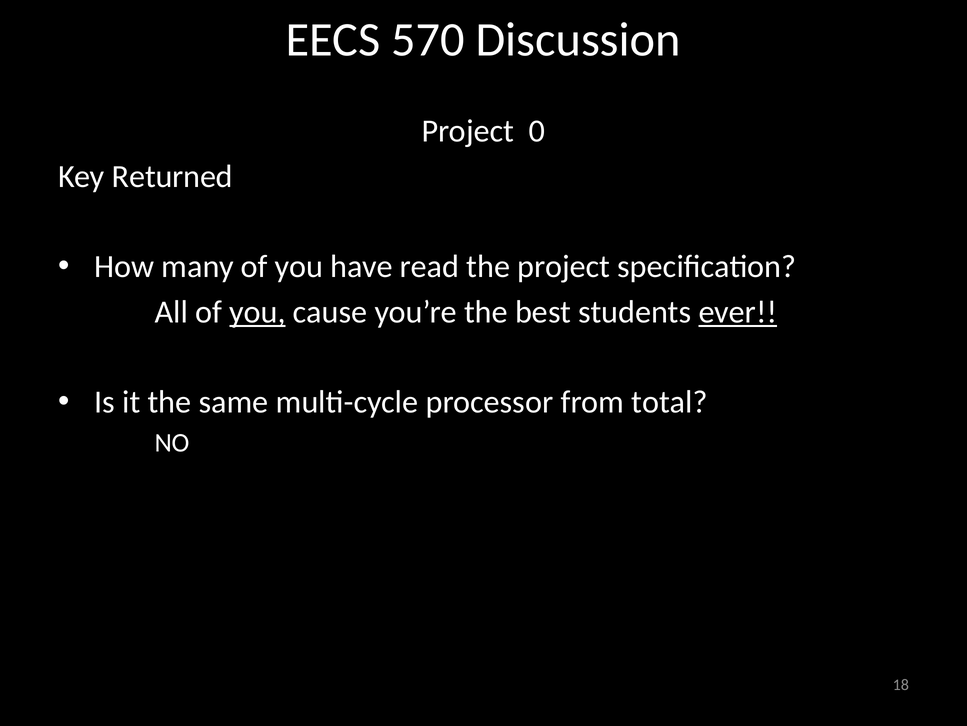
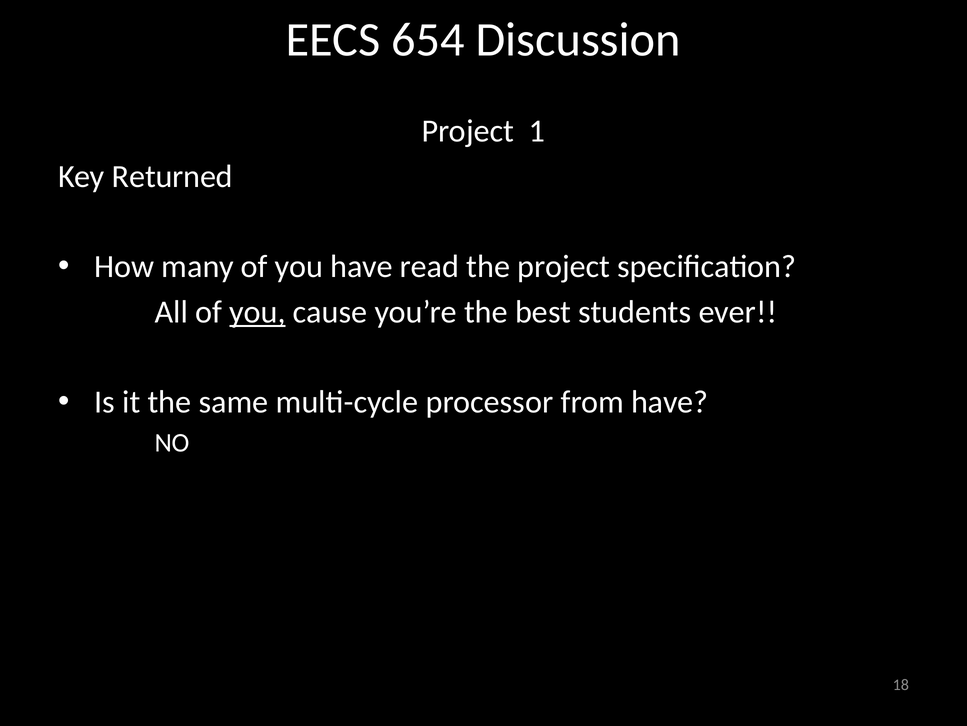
570: 570 -> 654 (428, 40)
0: 0 -> 1 (537, 131)
ever underline: present -> none (738, 312)
from total: total -> have (670, 402)
